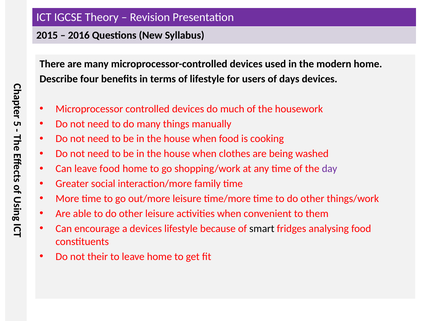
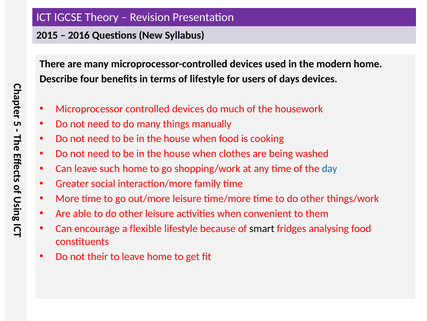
leave food: food -> such (110, 168)
day colour: purple -> blue (330, 168)
a devices: devices -> flexible (146, 228)
